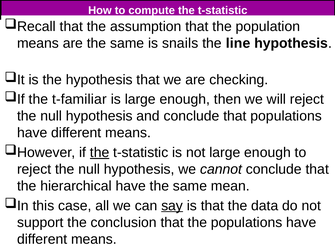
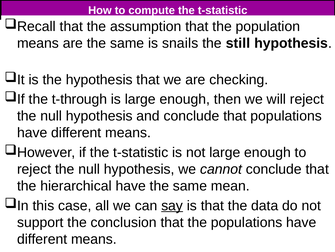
line: line -> still (238, 43)
t-familiar: t-familiar -> t-through (79, 99)
the underline: present -> none (100, 152)
